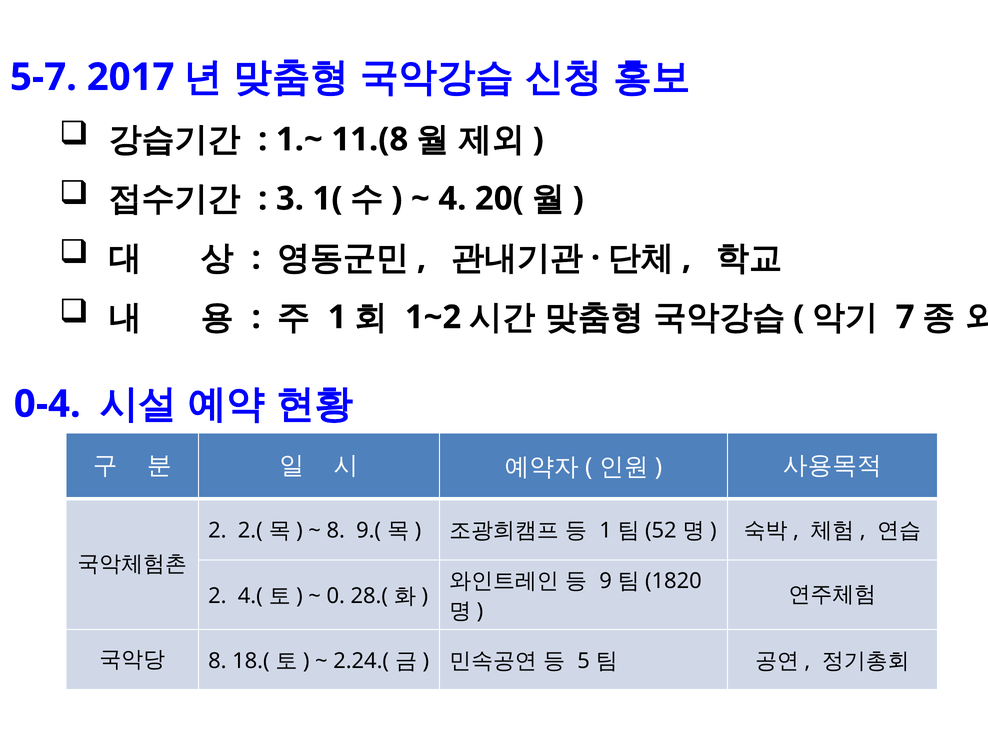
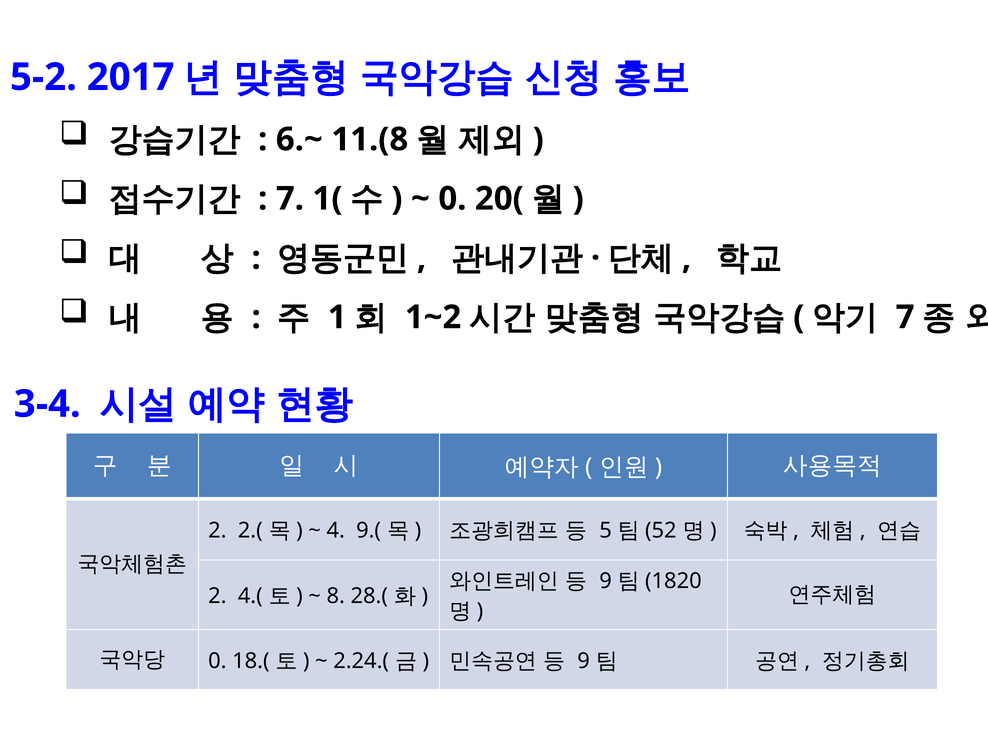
5-7: 5-7 -> 5-2 (43, 77)
1.~: 1.~ -> 6.~ (299, 139)
3: 3 -> 7 (290, 199)
4: 4 -> 0 (452, 199)
0-4: 0-4 -> 3-4 (47, 404)
8: 8 -> 4 (336, 531)
1: 1 -> 5 (606, 531)
0: 0 -> 8 (336, 596)
8: 8 -> 0 (217, 661)
5: 5 -> 9 (584, 661)
